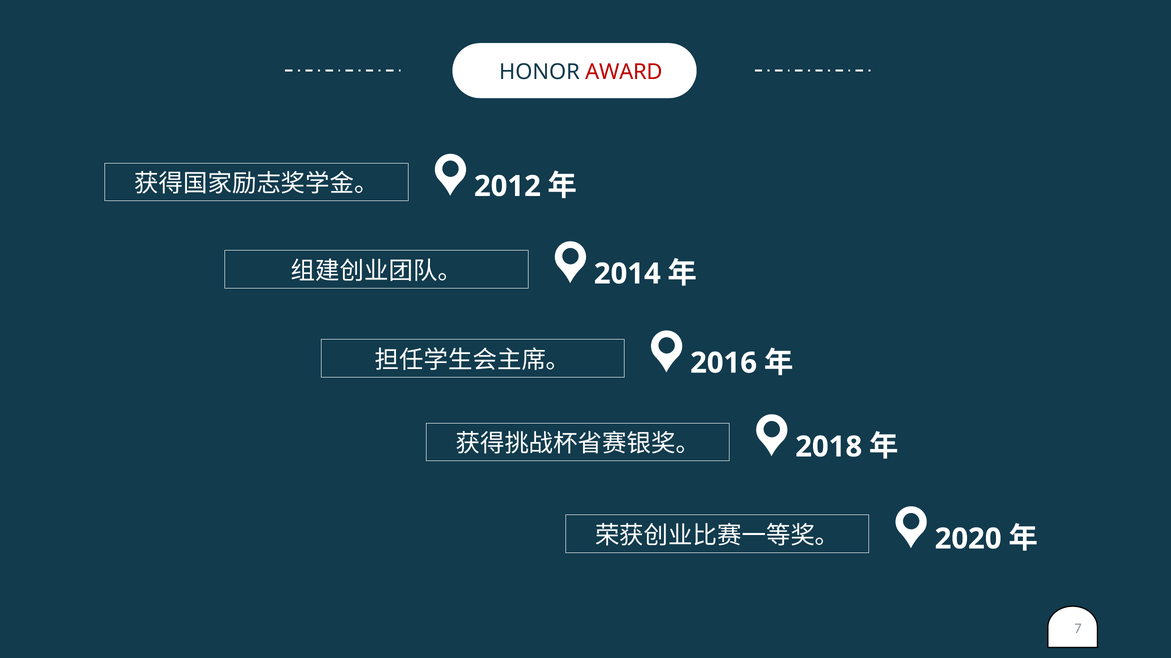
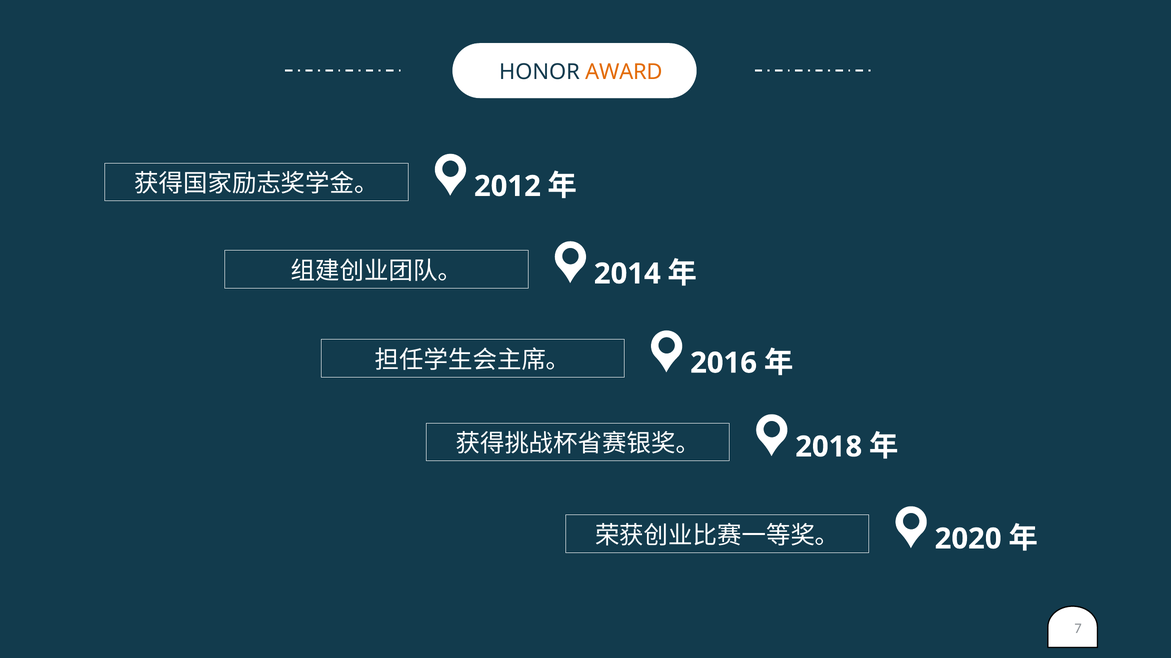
AWARD colour: red -> orange (624, 72)
